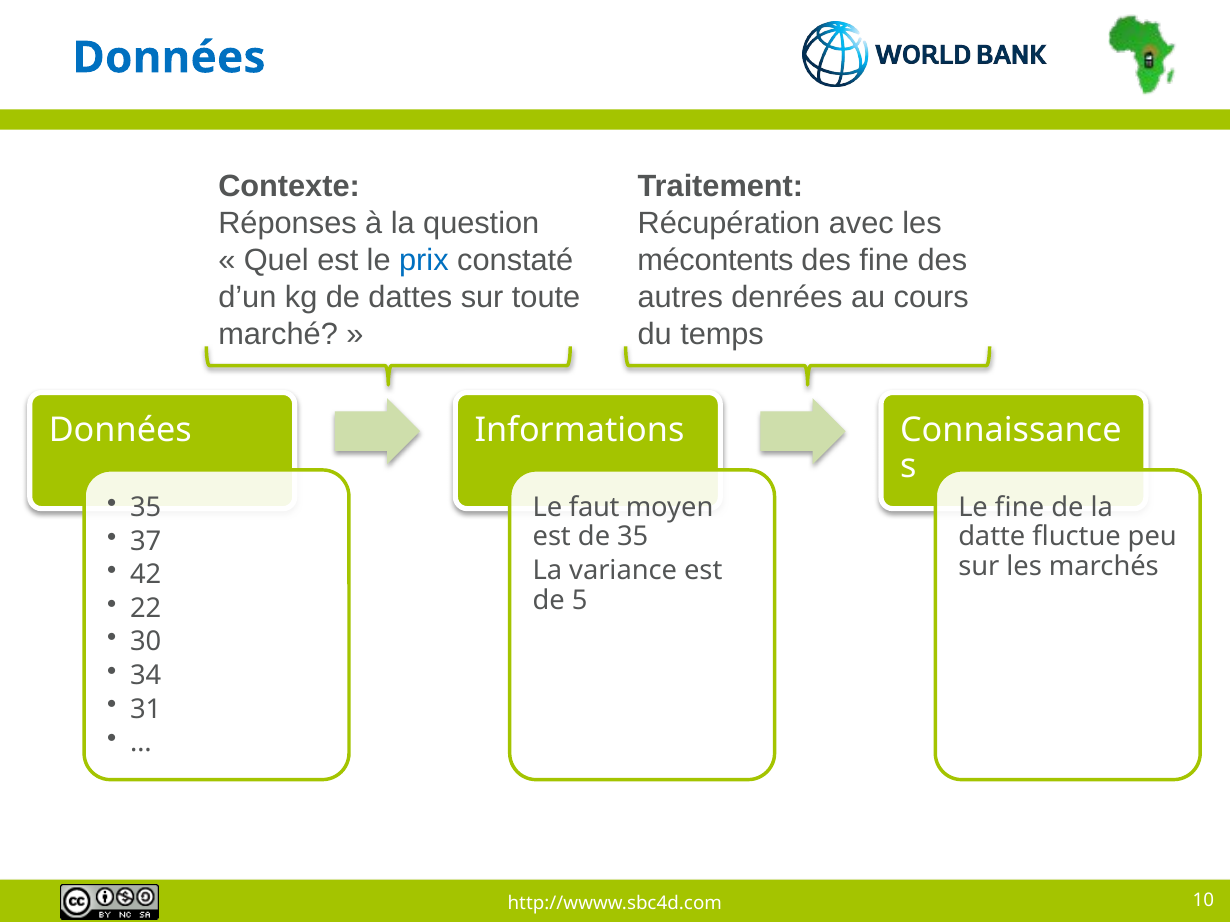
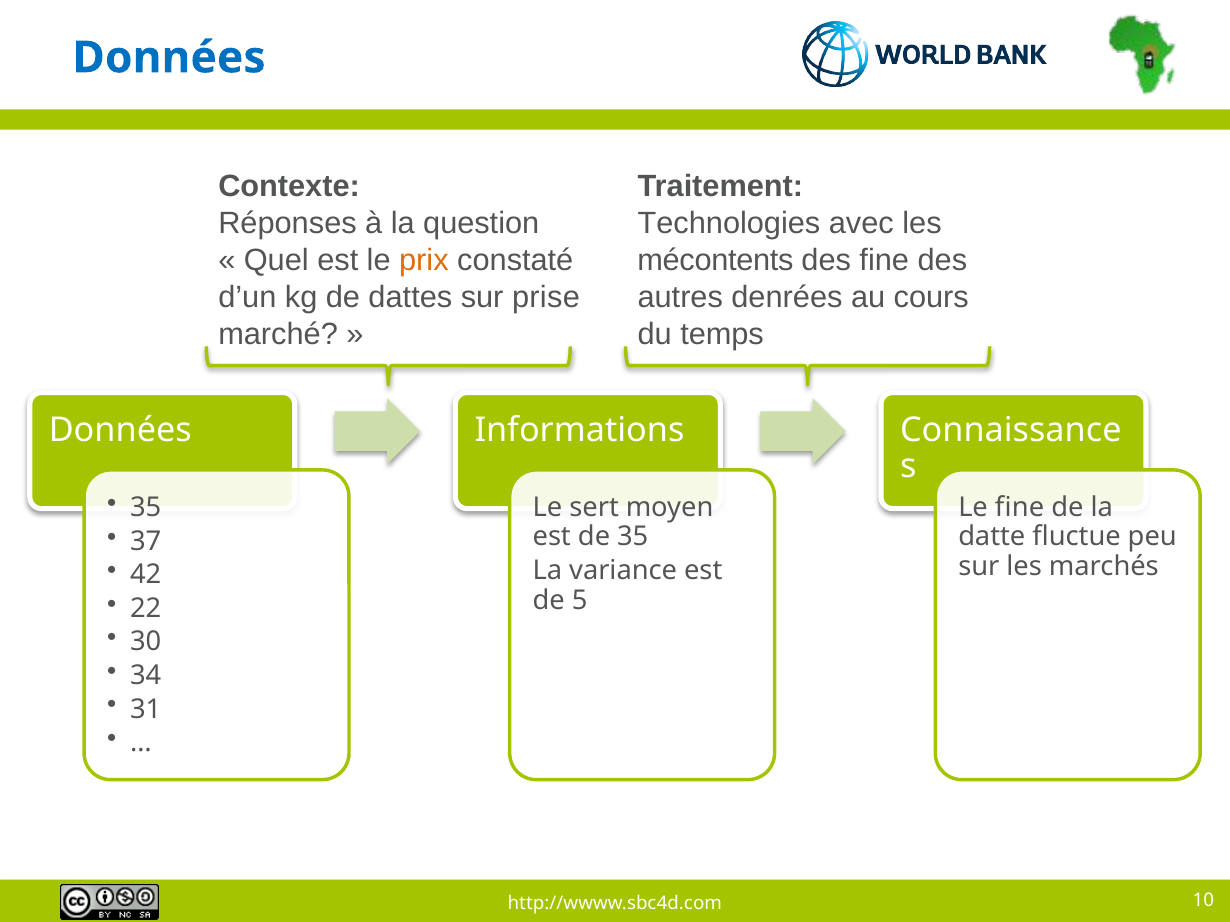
Récupération: Récupération -> Technologies (729, 224)
prix colour: blue -> orange (424, 261)
toute: toute -> prise (546, 297)
faut: faut -> sert (594, 508)
